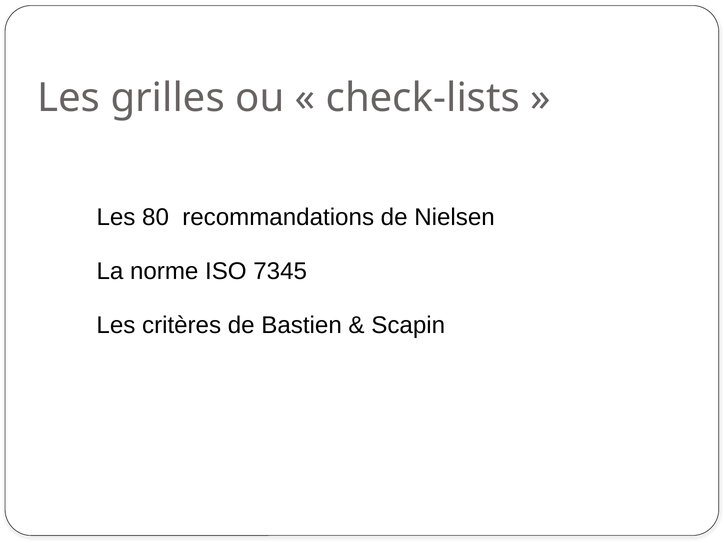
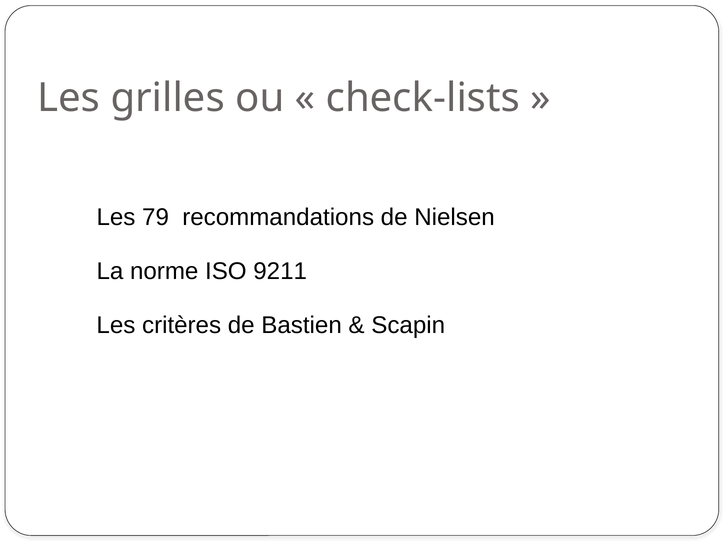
80: 80 -> 79 (156, 217)
7345: 7345 -> 9211 (280, 271)
